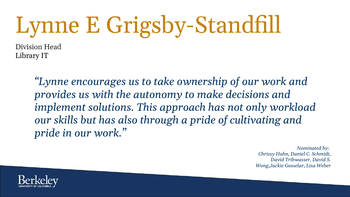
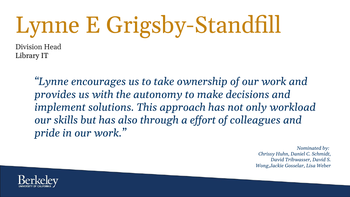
a pride: pride -> effort (203, 120)
cultivating: cultivating -> colleagues (255, 120)
